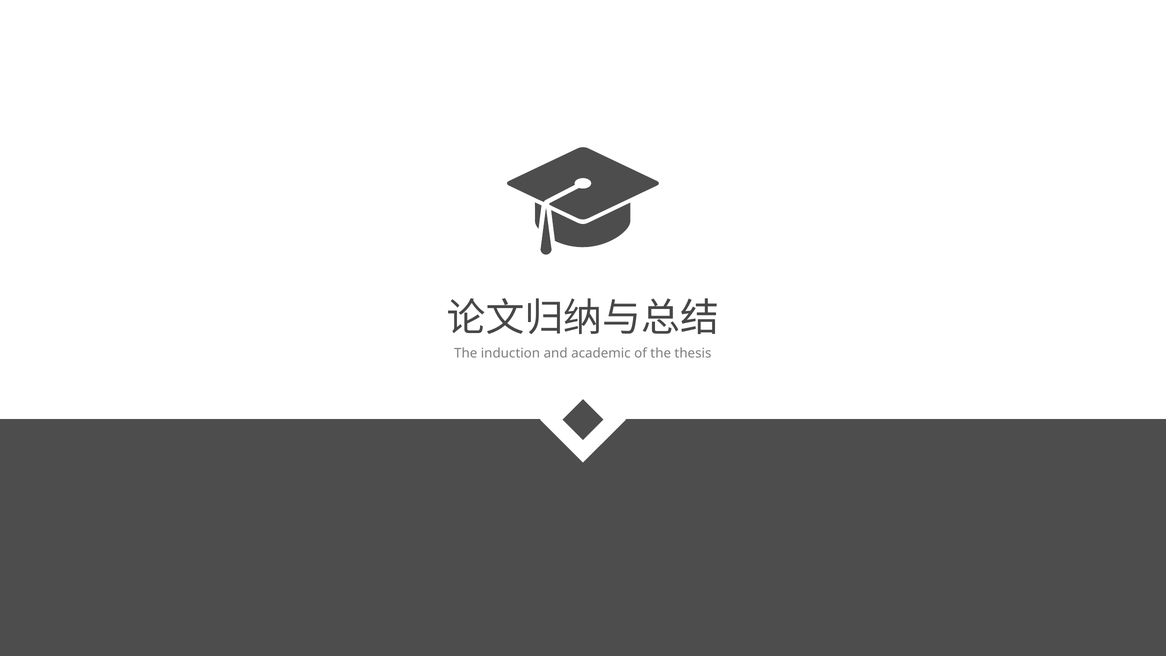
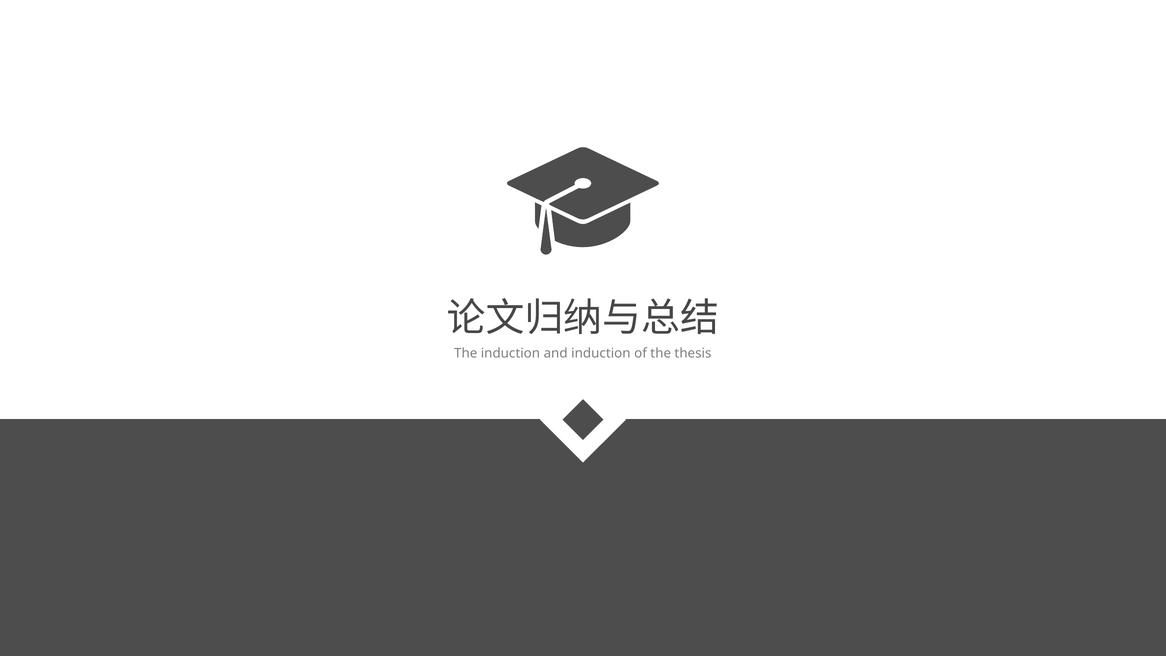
and academic: academic -> induction (601, 353)
